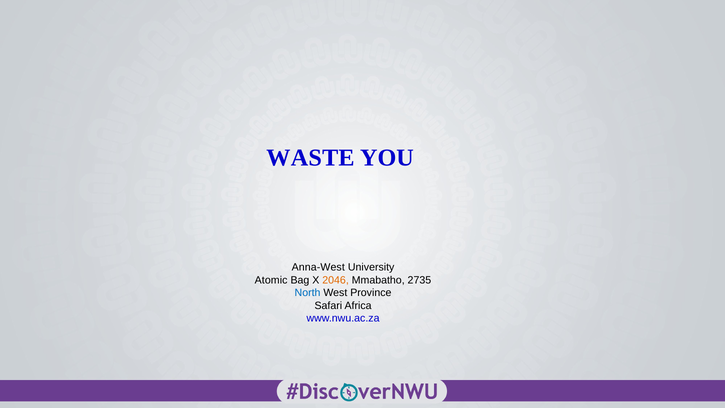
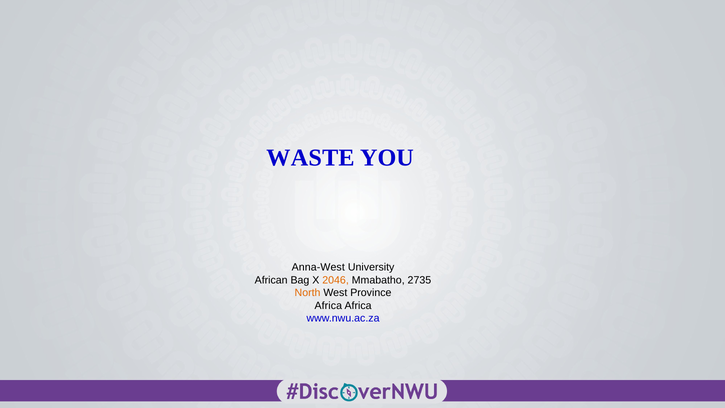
Atomic: Atomic -> African (271, 280)
North colour: blue -> orange (308, 293)
Safari: Safari -> Africa (328, 305)
